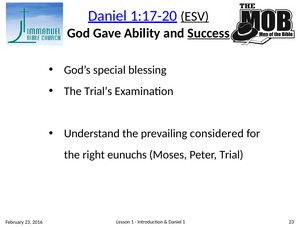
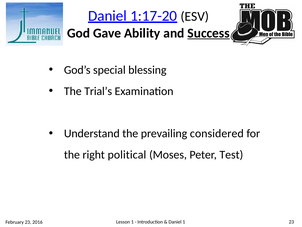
ESV underline: present -> none (195, 16)
eunuchs: eunuchs -> political (127, 154)
Trial: Trial -> Test (231, 154)
